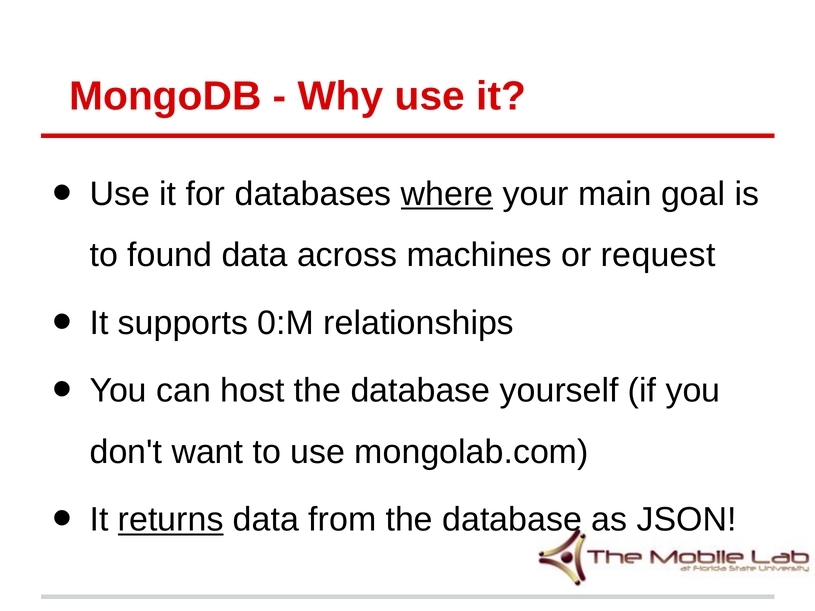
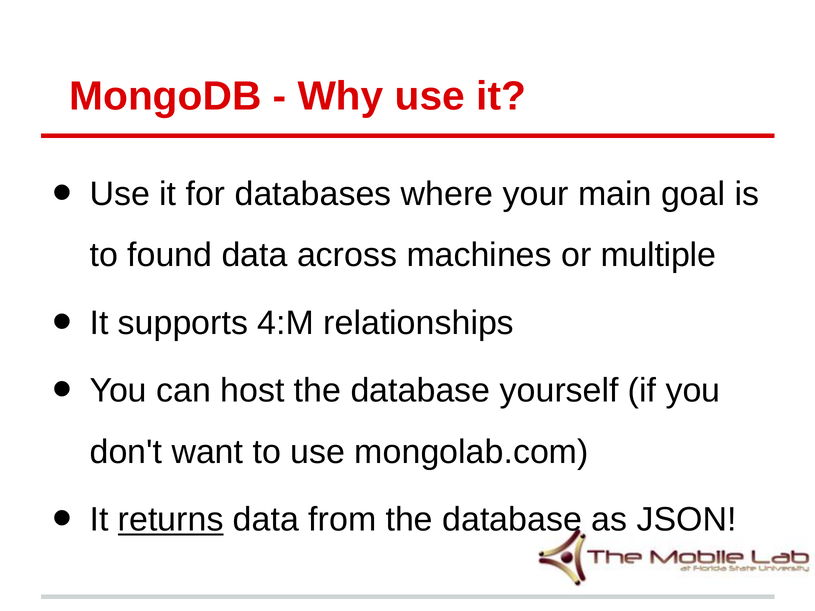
where underline: present -> none (447, 194)
request: request -> multiple (658, 255)
0:M: 0:M -> 4:M (286, 323)
